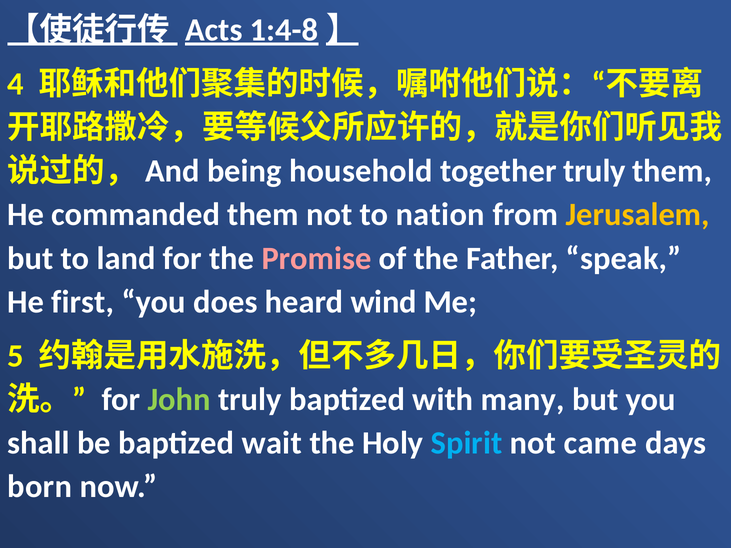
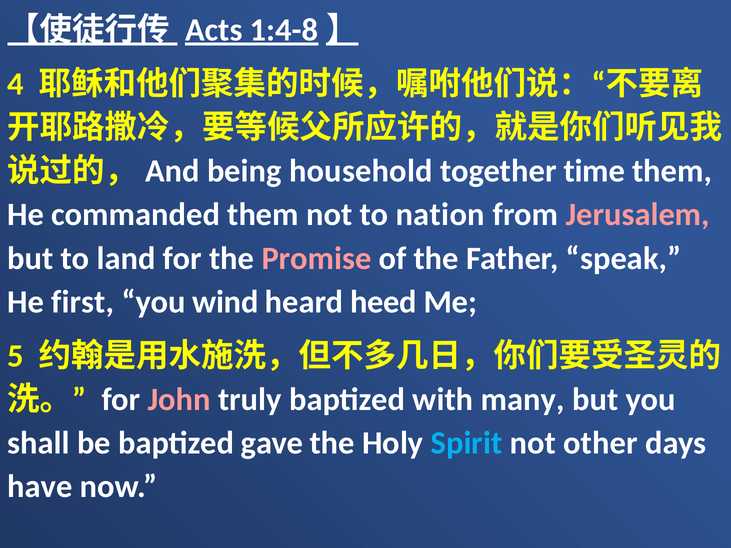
together truly: truly -> time (594, 171)
Jerusalem colour: yellow -> pink (638, 215)
does: does -> wind (225, 302)
wind: wind -> heed (384, 302)
John colour: light green -> pink (179, 400)
wait: wait -> gave (272, 443)
came: came -> other (600, 443)
born: born -> have (40, 487)
